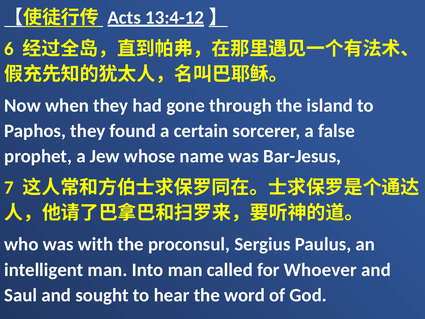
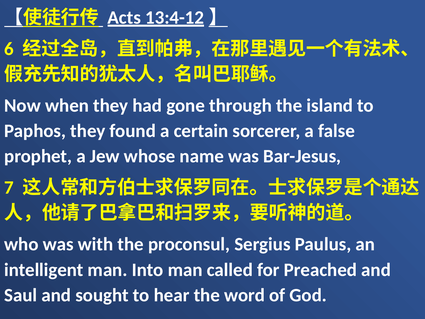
Whoever: Whoever -> Preached (320, 270)
